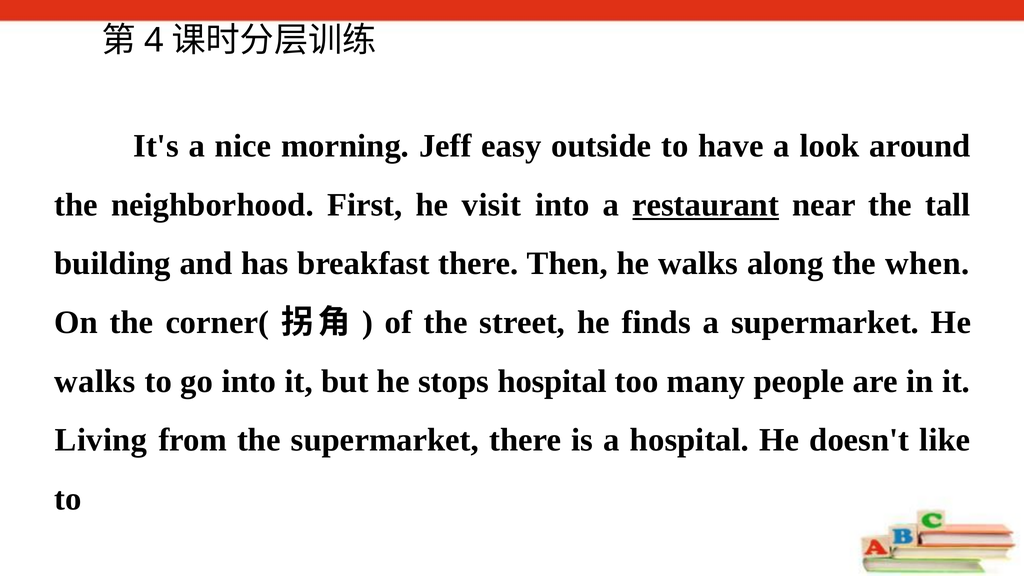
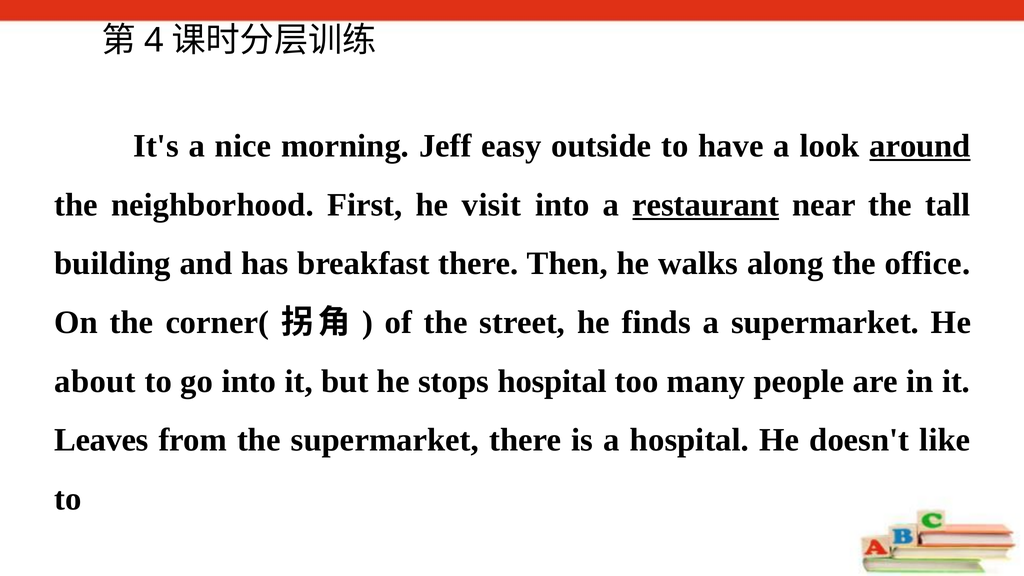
around underline: none -> present (920, 146)
when: when -> office (928, 264)
walks: walks -> about (95, 381)
Living: Living -> Leaves (101, 440)
